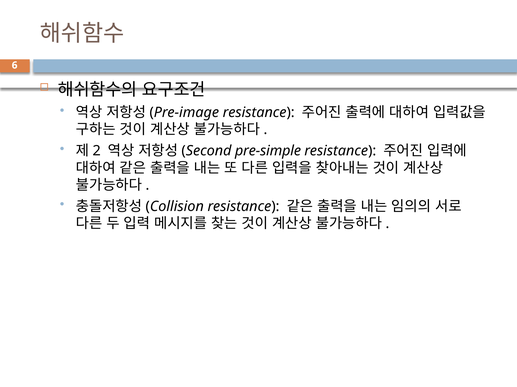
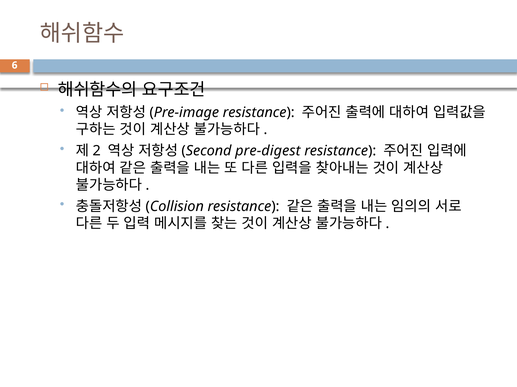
pre-simple: pre-simple -> pre-digest (268, 151)
